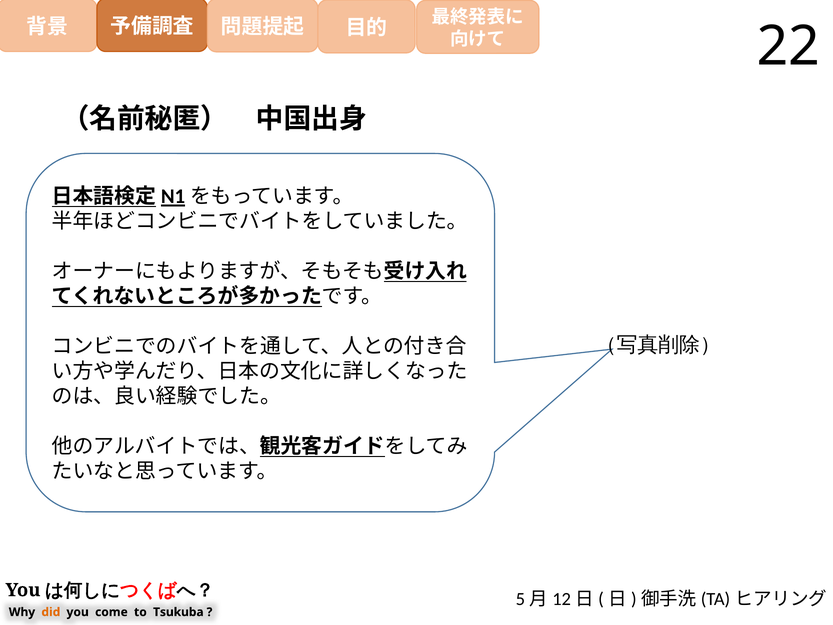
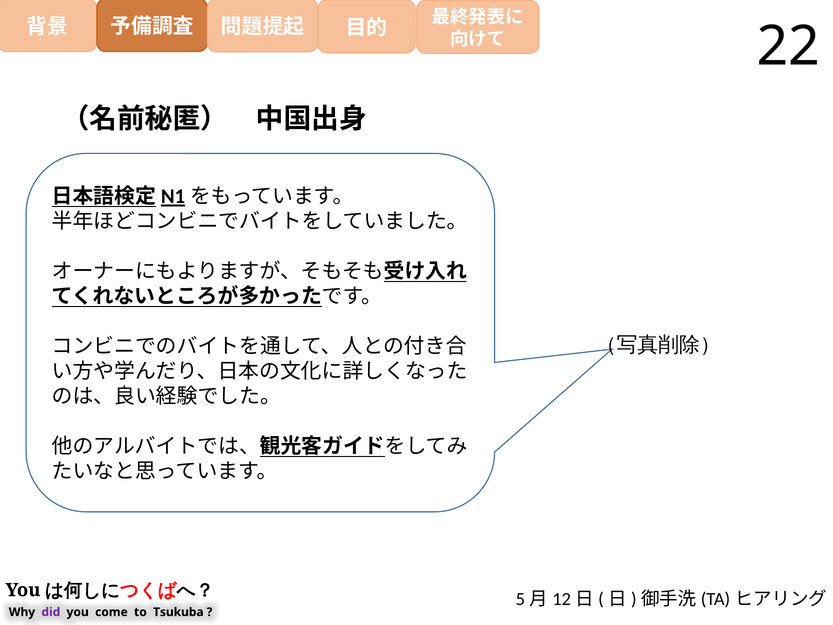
did colour: orange -> purple (51, 612)
